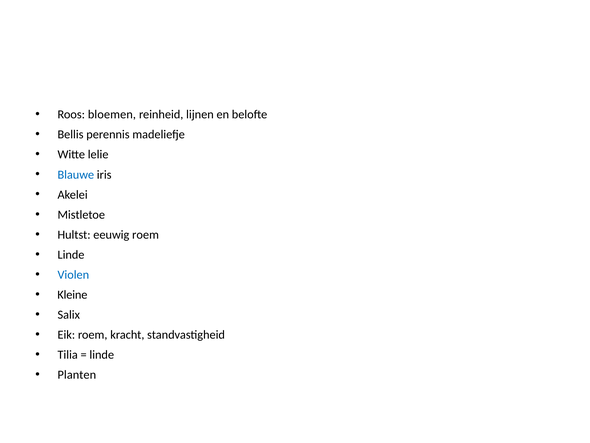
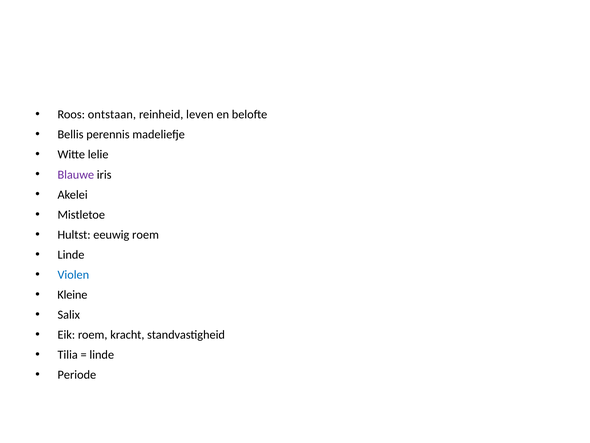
bloemen: bloemen -> ontstaan (112, 114)
lijnen: lijnen -> leven (200, 114)
Blauwe colour: blue -> purple (76, 174)
Planten: Planten -> Periode (77, 374)
